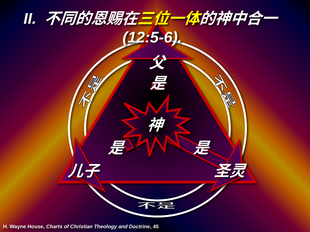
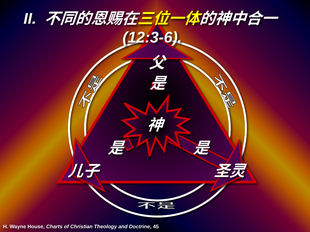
12:5-6: 12:5-6 -> 12:3-6 (152, 38)
